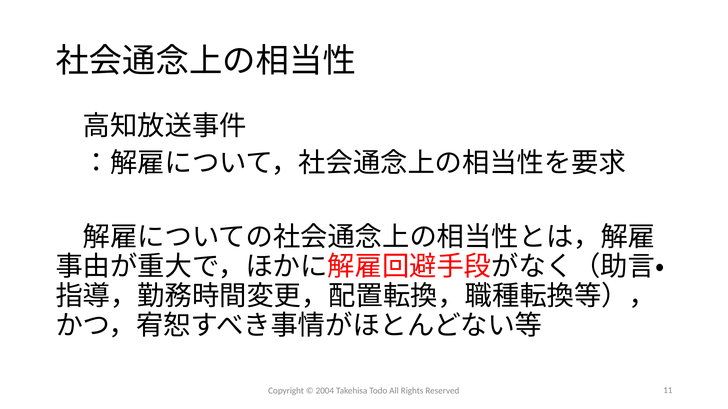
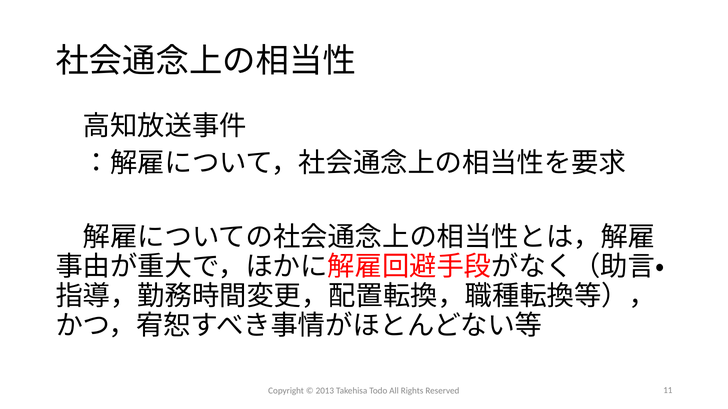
2004: 2004 -> 2013 (325, 391)
